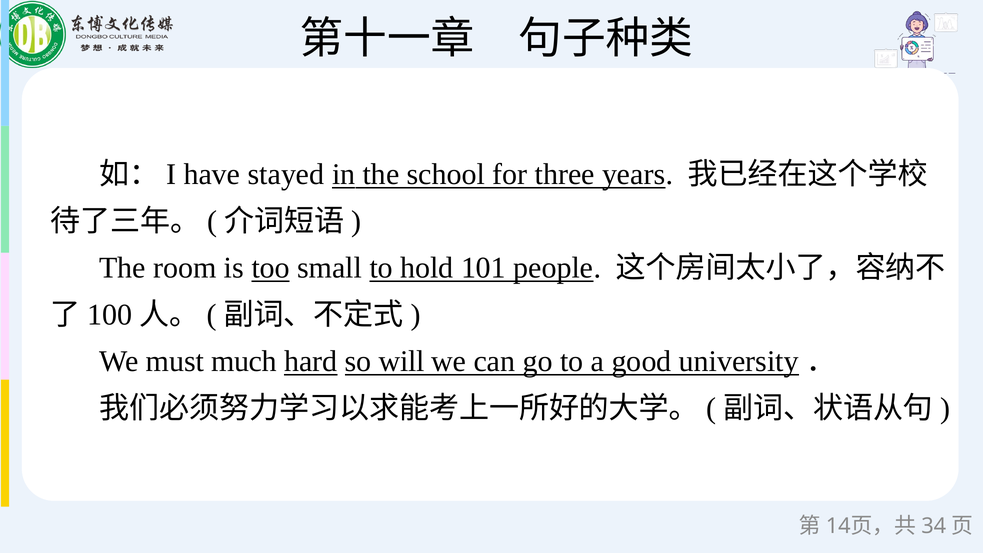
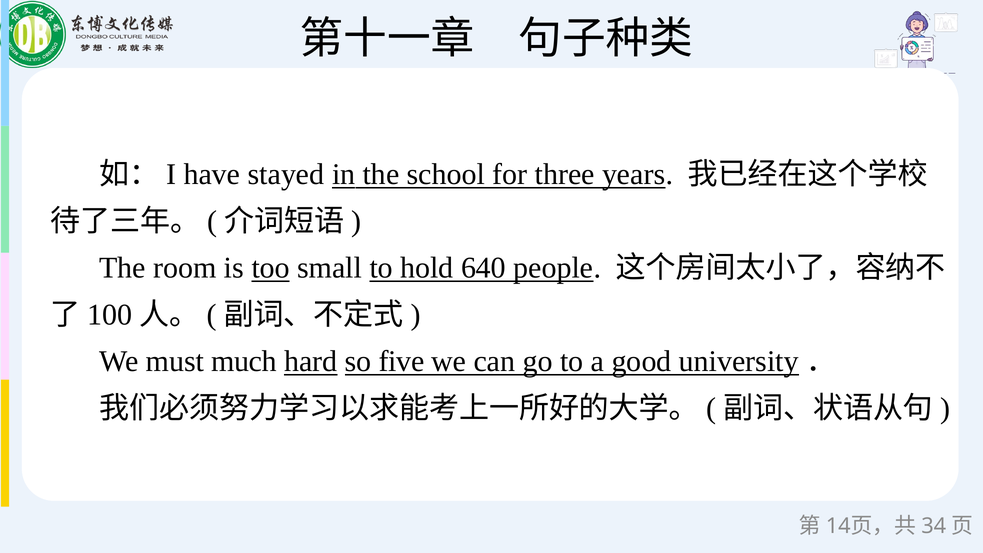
101: 101 -> 640 (483, 268)
will: will -> five (402, 362)
